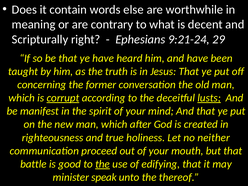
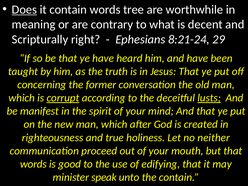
Does underline: none -> present (24, 10)
else: else -> tree (134, 10)
9:21-24: 9:21-24 -> 8:21-24 (189, 39)
battle: battle -> words (33, 164)
the underline: present -> none (103, 164)
the thereof: thereof -> contain (179, 177)
